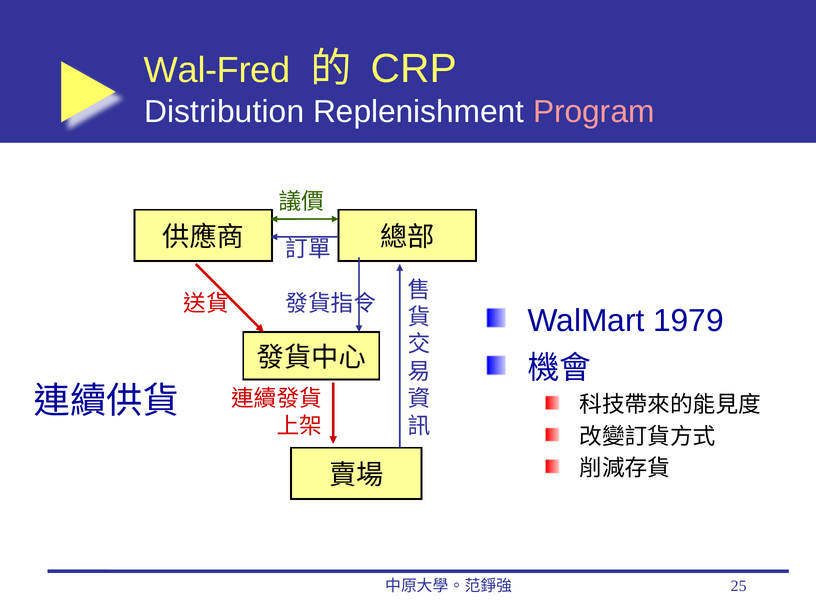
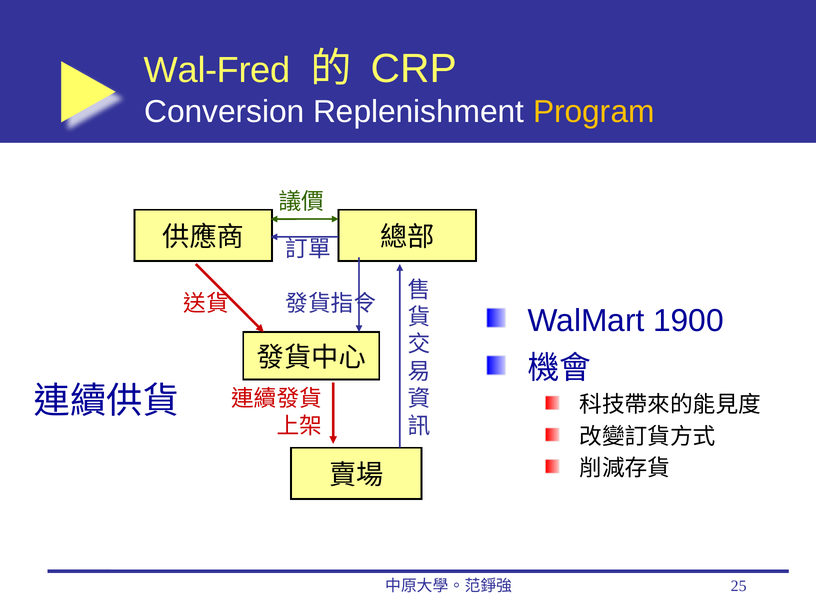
Distribution: Distribution -> Conversion (224, 112)
Program colour: pink -> yellow (594, 112)
1979: 1979 -> 1900 (688, 321)
